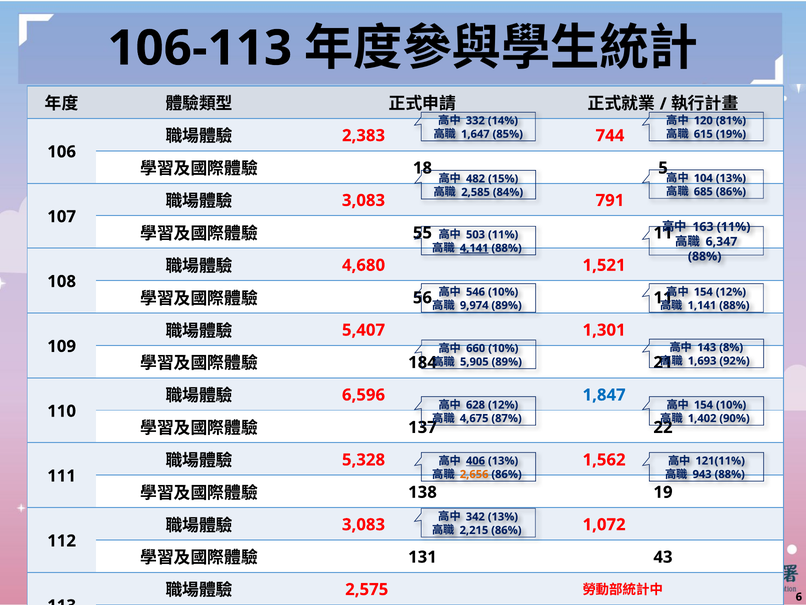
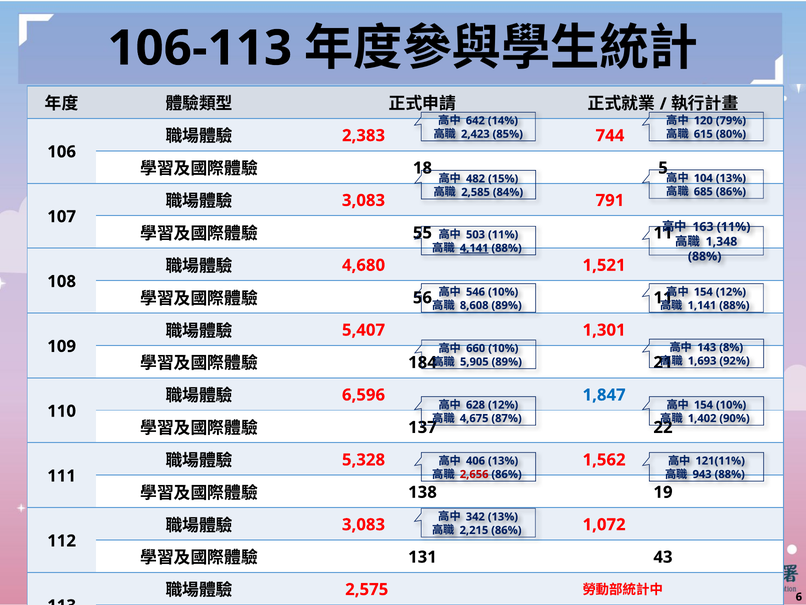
332: 332 -> 642 (475, 121)
81%: 81% -> 79% (731, 121)
1,647: 1,647 -> 2,423 (475, 134)
19%: 19% -> 80% (731, 134)
6,347: 6,347 -> 1,348 (721, 241)
9,974: 9,974 -> 8,608 (474, 305)
406 underline: present -> none (476, 460)
2,656 colour: orange -> red (474, 474)
